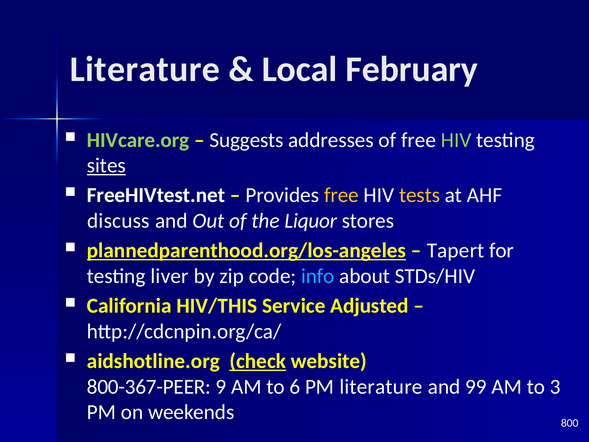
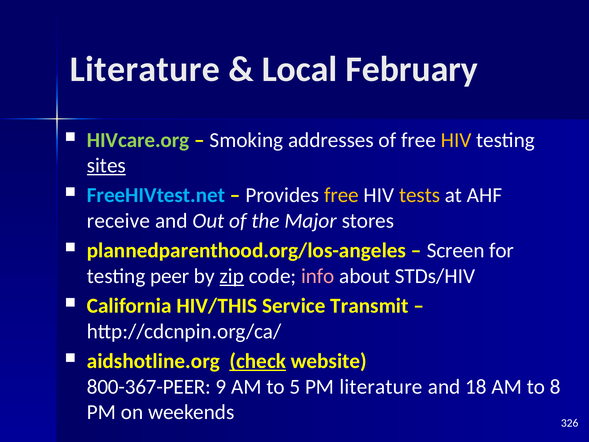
Suggests: Suggests -> Smoking (246, 140)
HIV colour: light green -> yellow (456, 140)
FreeHIVtest.net colour: white -> light blue (156, 195)
discuss: discuss -> receive (118, 221)
Liquor: Liquor -> Major (311, 221)
plannedparenthood.org/los-angeles underline: present -> none (246, 250)
Tapert: Tapert -> Screen (456, 250)
liver: liver -> peer (170, 276)
zip underline: none -> present (232, 276)
info colour: light blue -> pink (318, 276)
Adjusted: Adjusted -> Transmit (369, 306)
6: 6 -> 5 (295, 386)
99: 99 -> 18 (476, 386)
3: 3 -> 8 (555, 386)
800: 800 -> 326 (570, 423)
